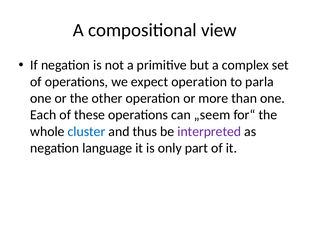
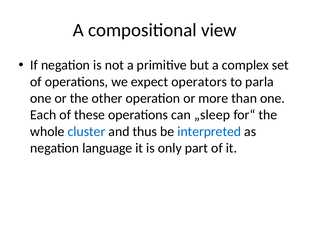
expect operation: operation -> operators (199, 82)
„seem: „seem -> „sleep (212, 115)
interpreted colour: purple -> blue (209, 131)
